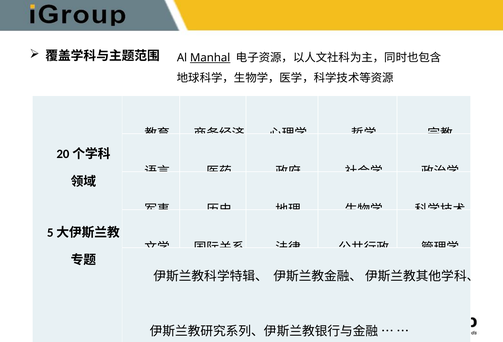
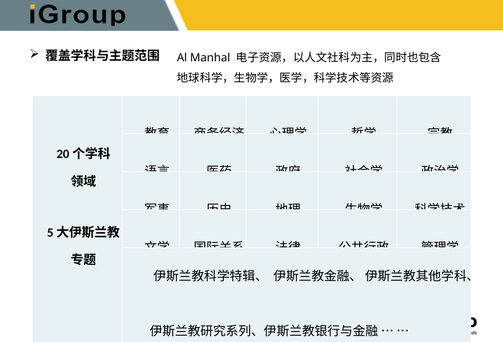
Manhal underline: present -> none (210, 58)
